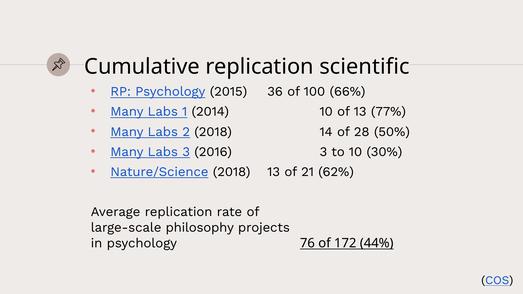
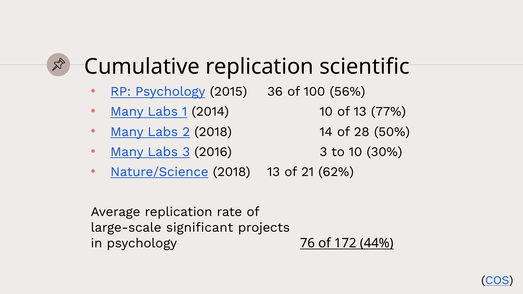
66%: 66% -> 56% (347, 92)
philosophy: philosophy -> significant (200, 228)
